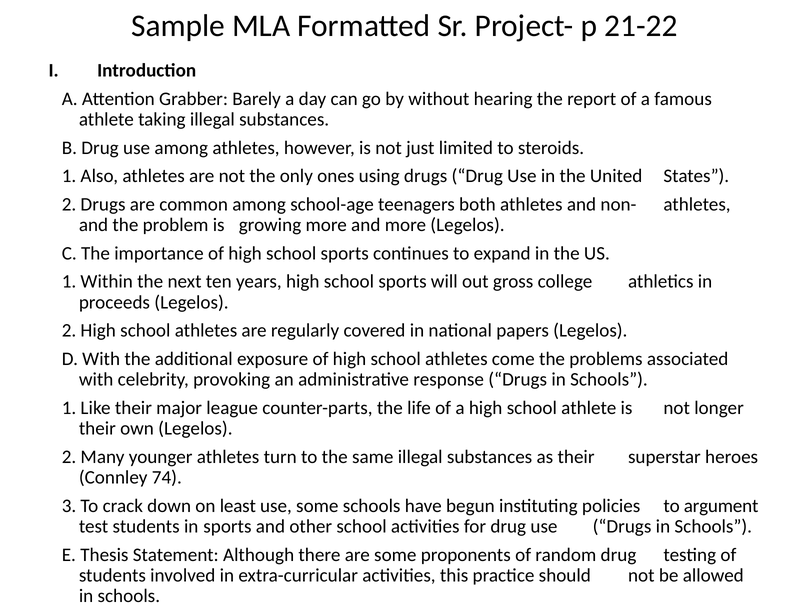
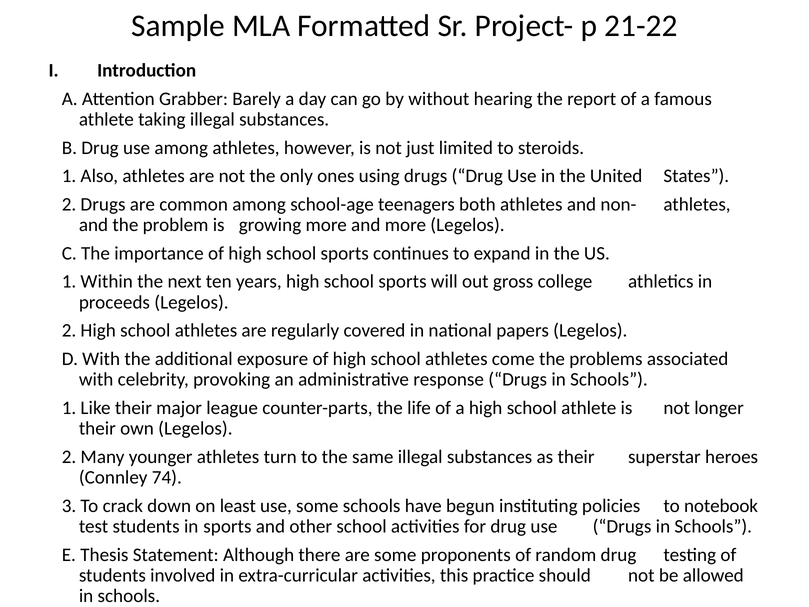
argument: argument -> notebook (721, 506)
